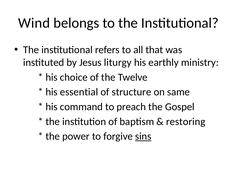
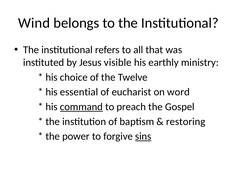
liturgy: liturgy -> visible (118, 62)
structure: structure -> eucharist (131, 92)
same: same -> word (178, 92)
command underline: none -> present (81, 107)
